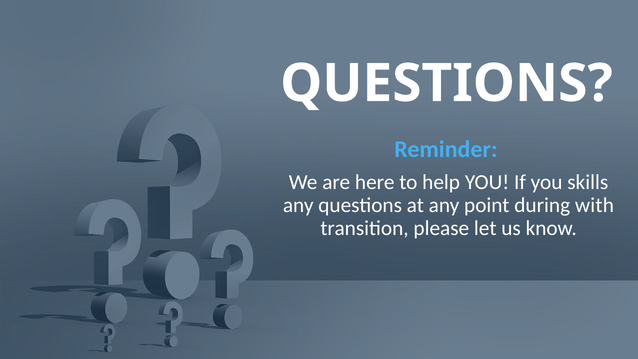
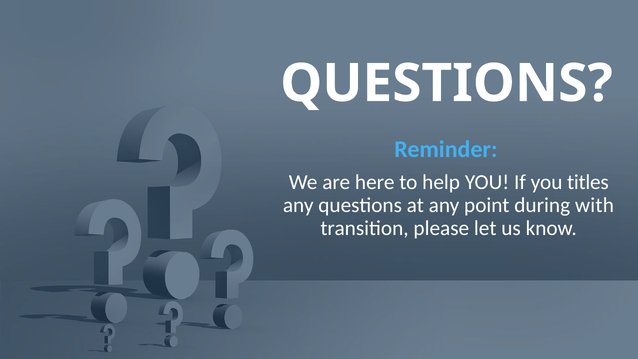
skills: skills -> titles (588, 182)
